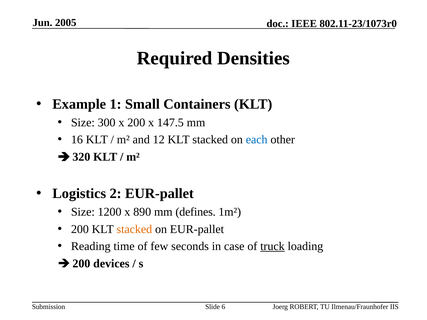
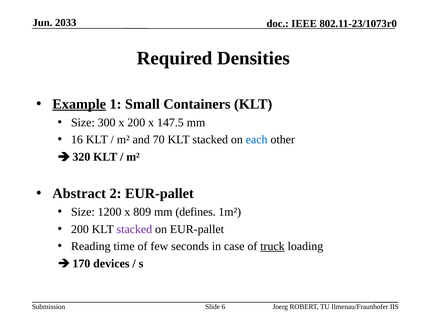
2005: 2005 -> 2033 (66, 23)
Example underline: none -> present (79, 104)
12: 12 -> 70 (159, 140)
Logistics: Logistics -> Abstract (79, 194)
890: 890 -> 809 (142, 212)
stacked colour: orange -> purple (134, 229)
200: 200 -> 170 (81, 264)
